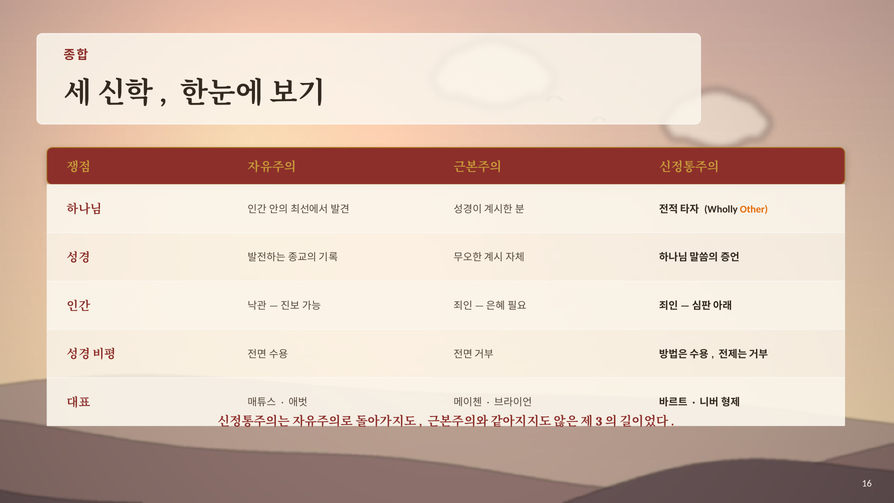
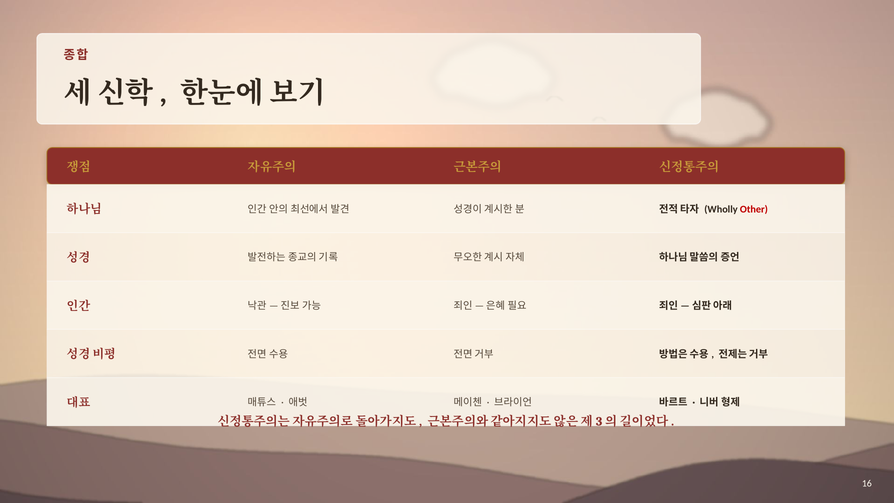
Other colour: orange -> red (754, 209)
